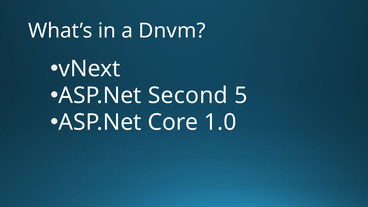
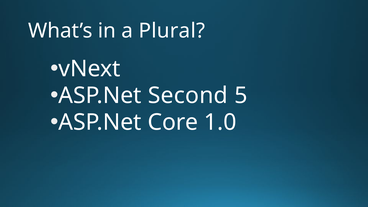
Dnvm: Dnvm -> Plural (172, 31)
